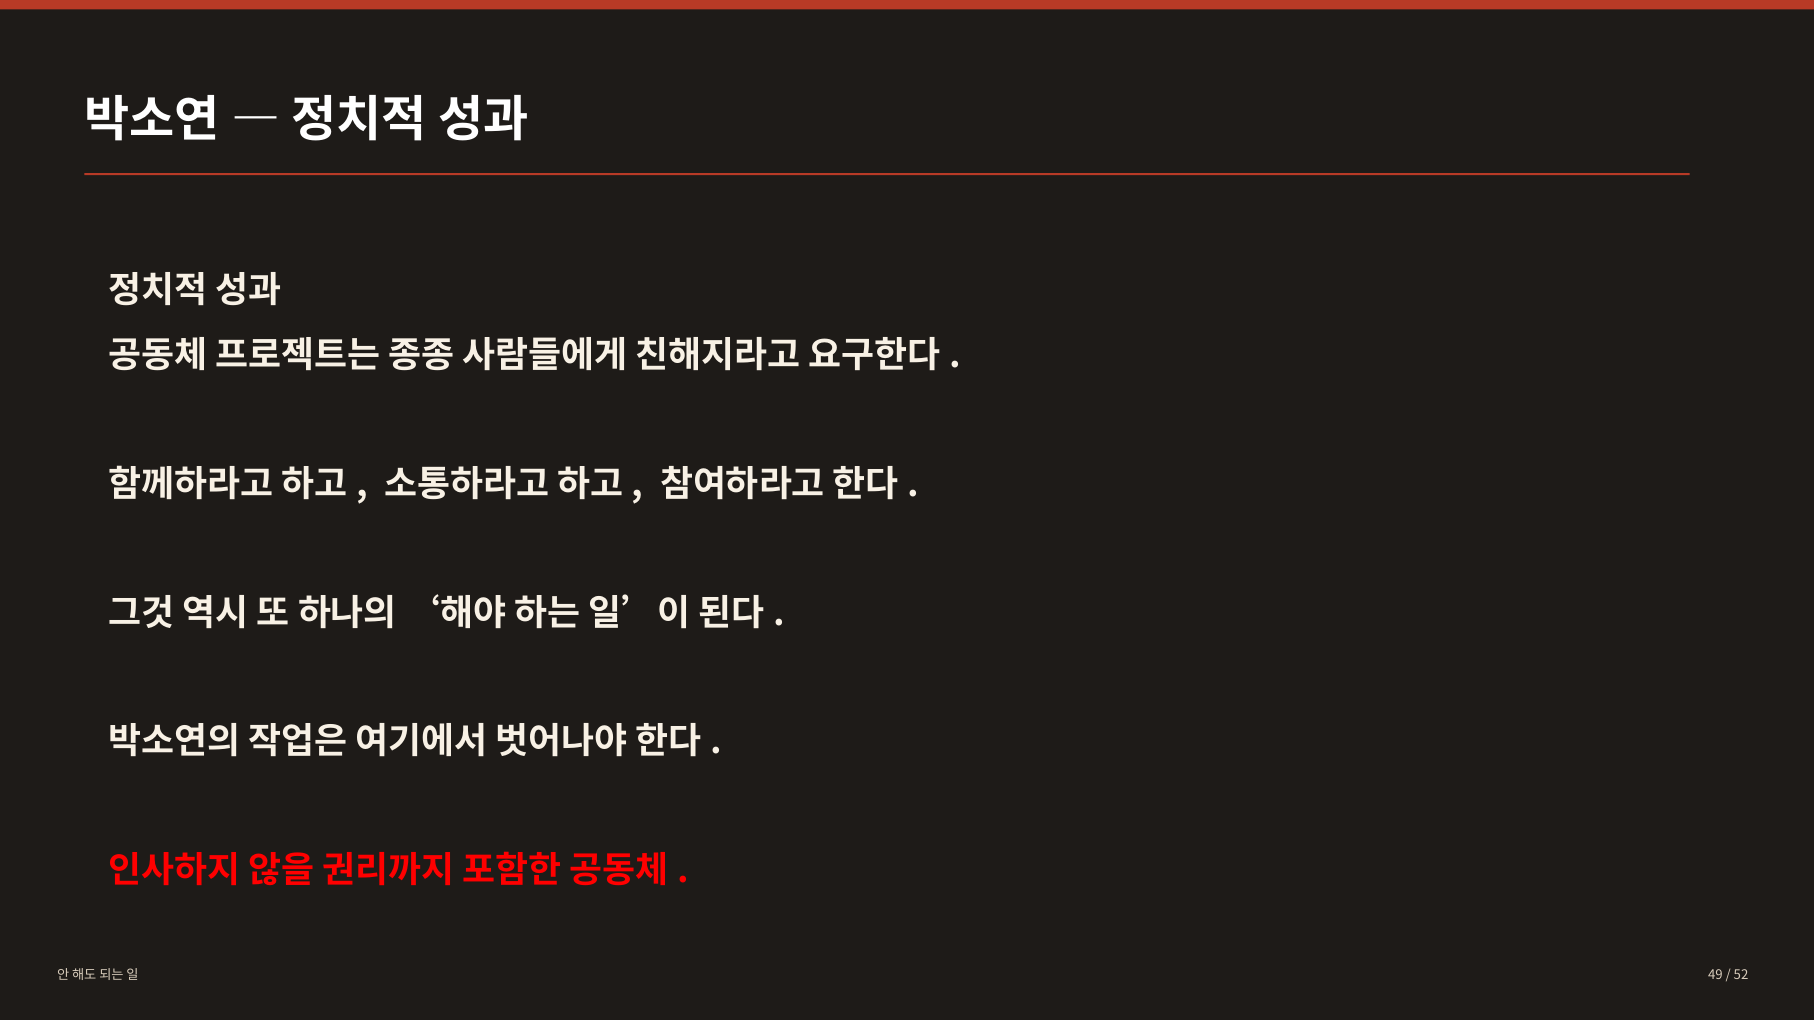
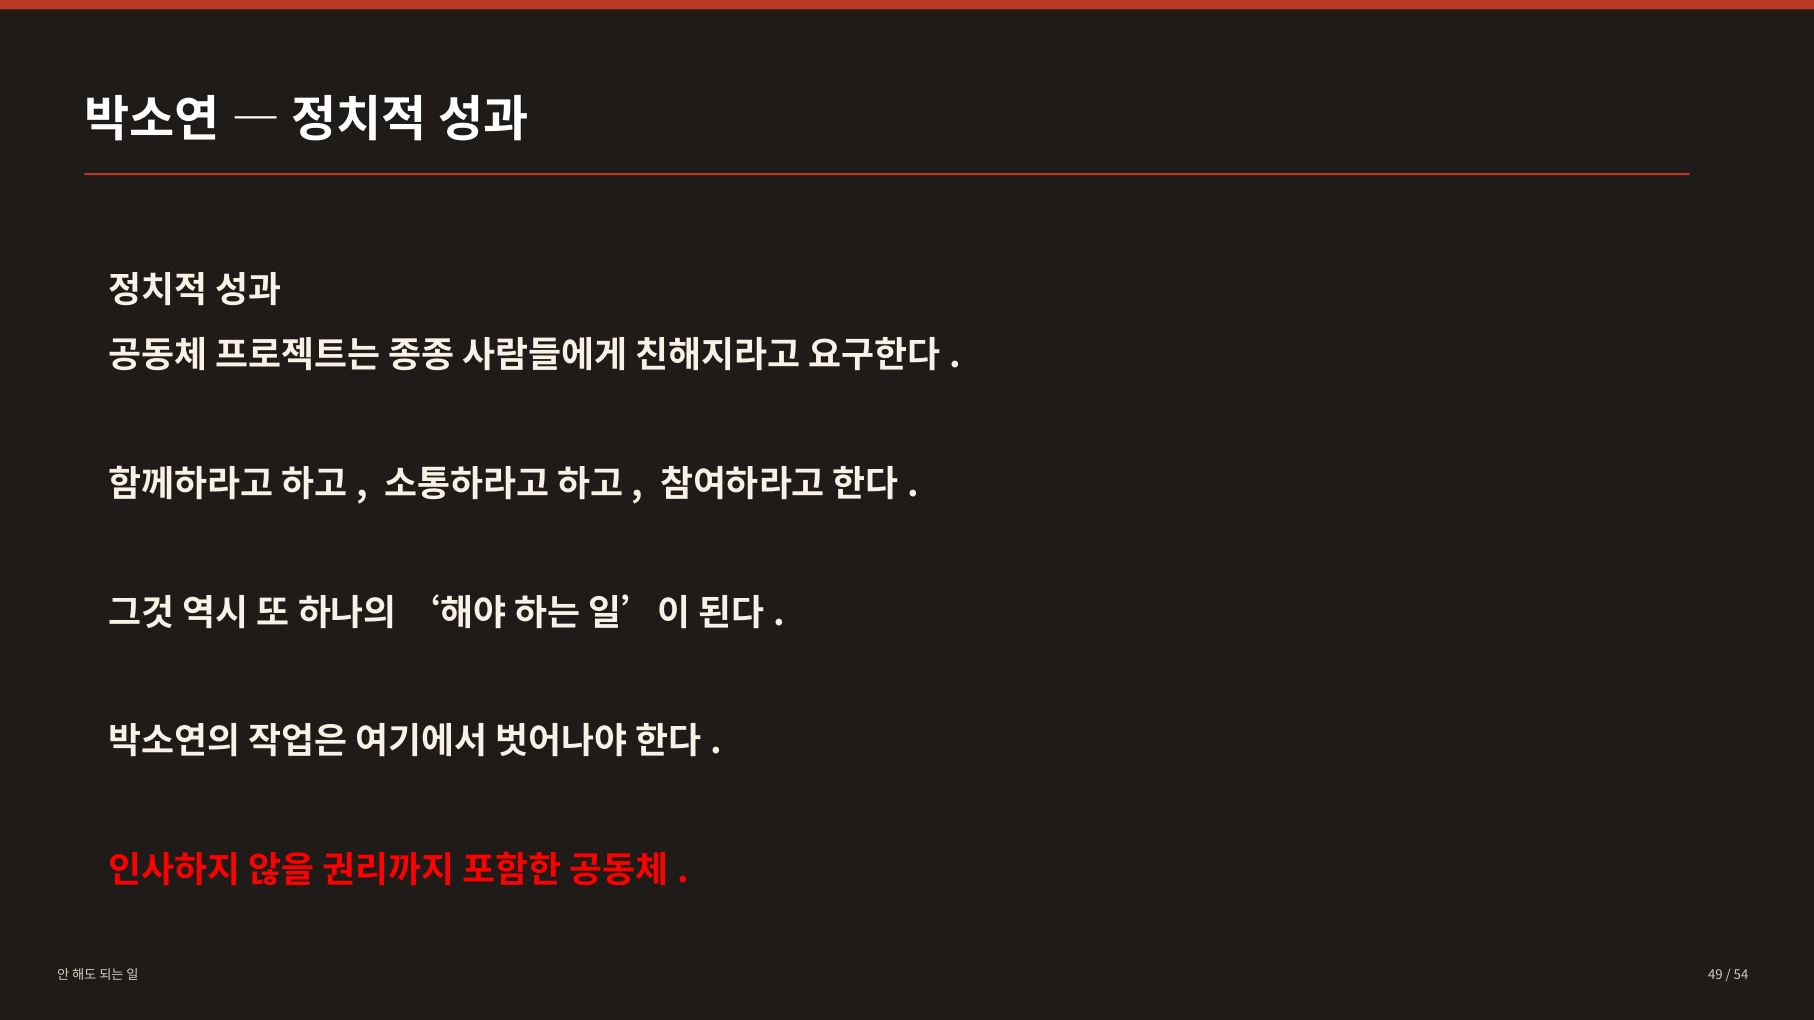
52: 52 -> 54 (1741, 975)
